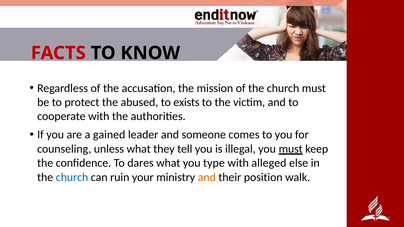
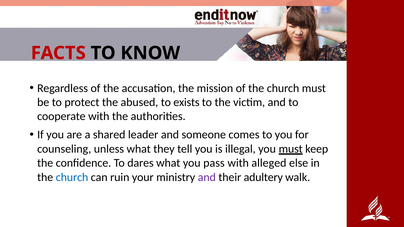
gained: gained -> shared (109, 135)
type: type -> pass (214, 163)
and colour: orange -> purple (207, 177)
position: position -> adultery (263, 177)
